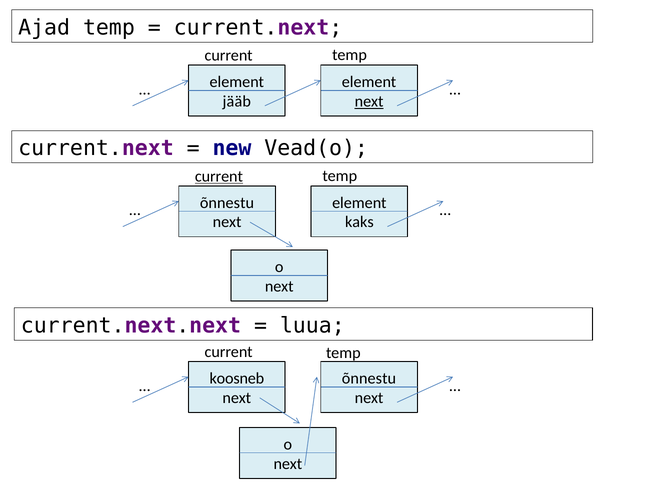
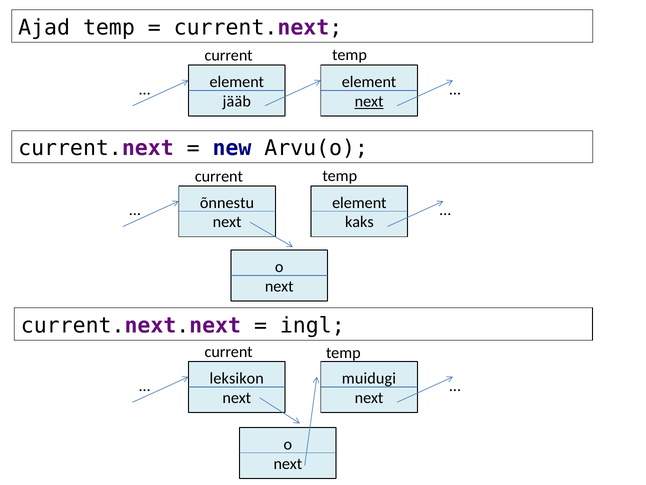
Vead(o: Vead(o -> Arvu(o (316, 148)
current underline: present -> none (219, 176)
luua: luua -> ingl (312, 325)
koosneb: koosneb -> leksikon (237, 378)
õnnestu: õnnestu -> muidugi (369, 378)
